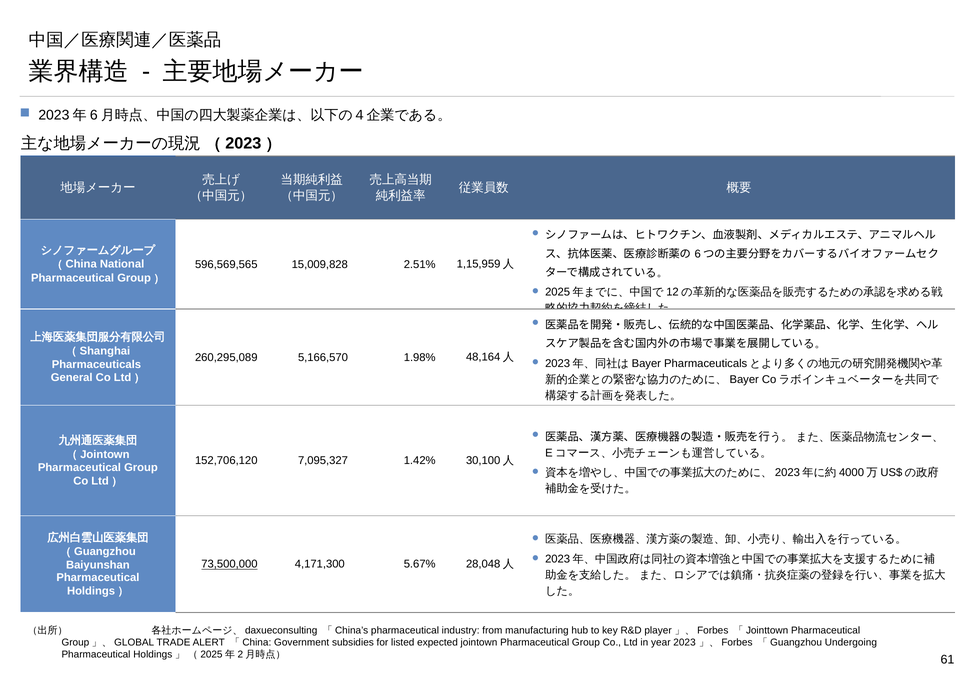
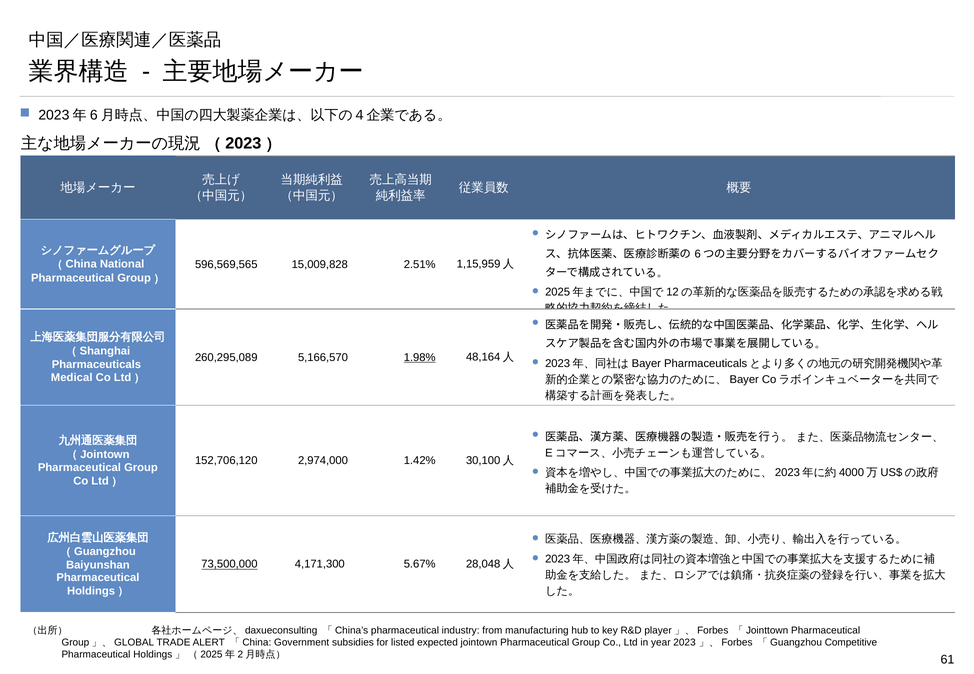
1.98% underline: none -> present (420, 357)
General: General -> Medical (72, 378)
7,095,327: 7,095,327 -> 2,974,000 (323, 461)
Undergoing: Undergoing -> Competitive (851, 643)
